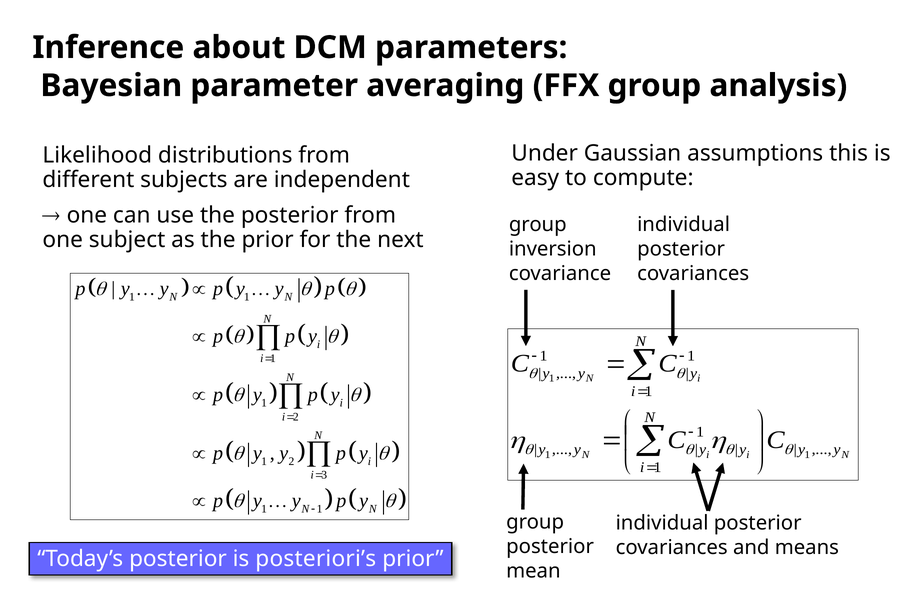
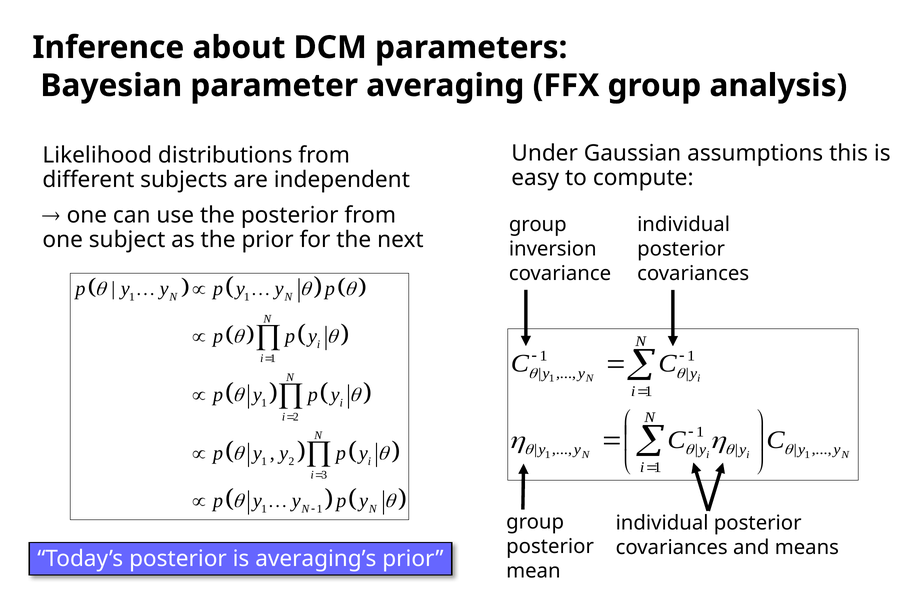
posteriori’s: posteriori’s -> averaging’s (316, 558)
